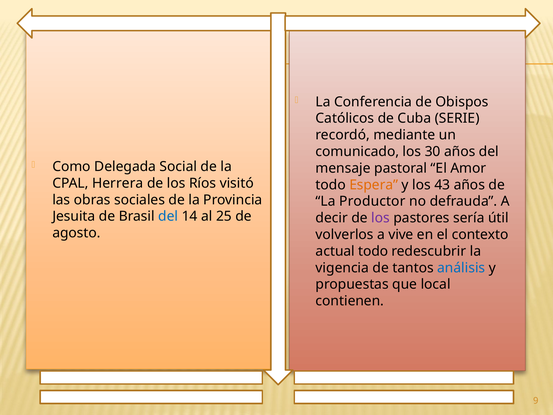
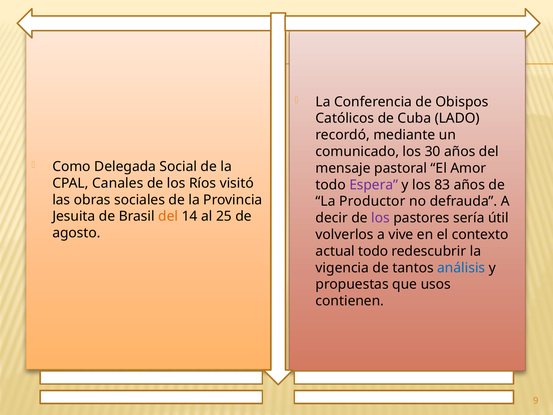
SERIE: SERIE -> LADO (457, 118)
Herrera: Herrera -> Canales (118, 183)
Espera colour: orange -> purple (374, 185)
43: 43 -> 83 (442, 185)
del colour: blue -> orange (168, 216)
local: local -> usos (436, 284)
